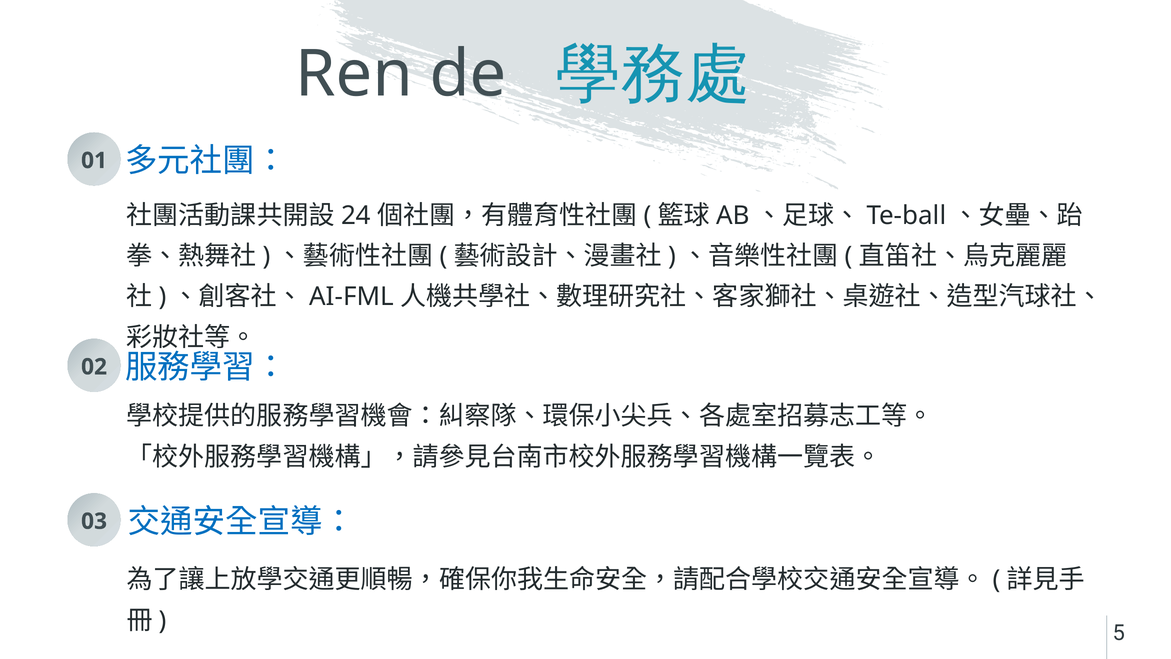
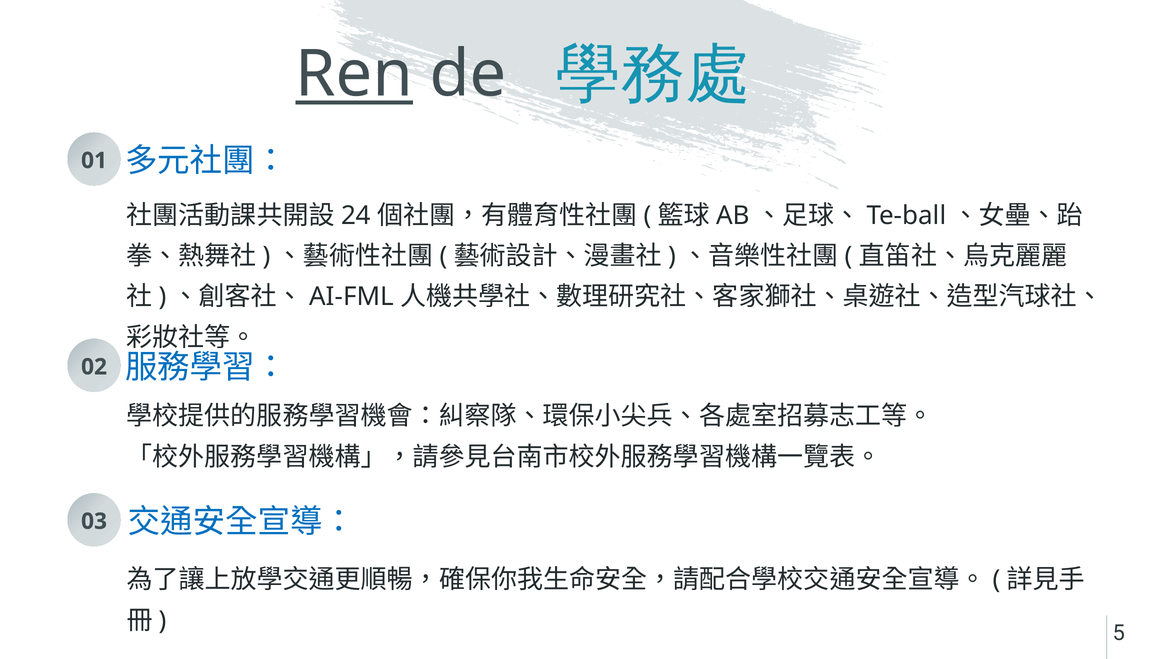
Ren underline: none -> present (354, 74)
